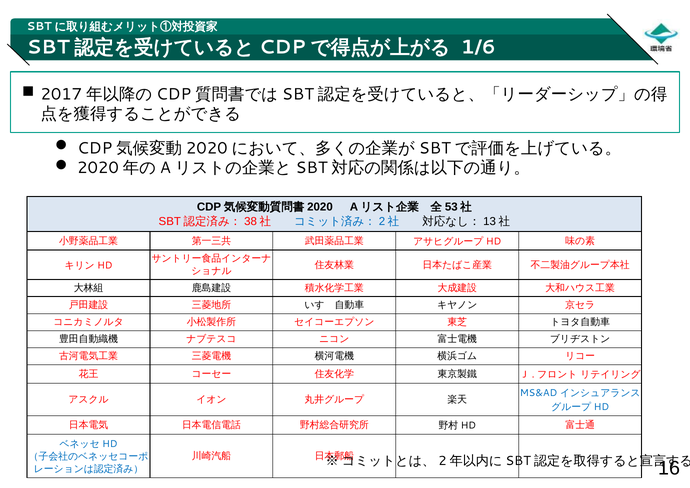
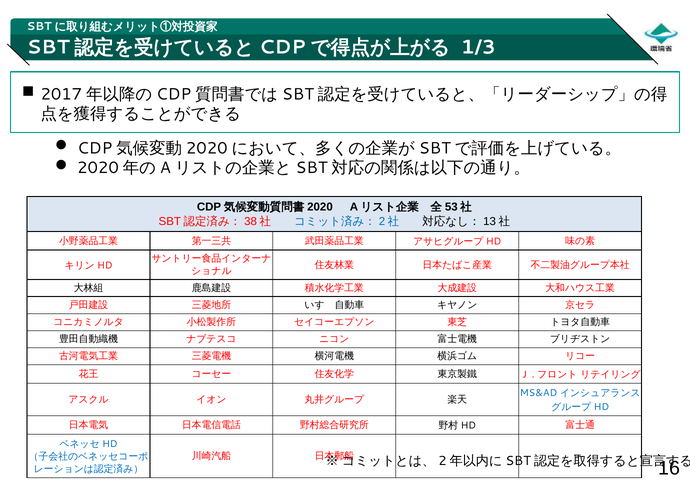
1/6: 1/6 -> 1/3 (478, 47)
